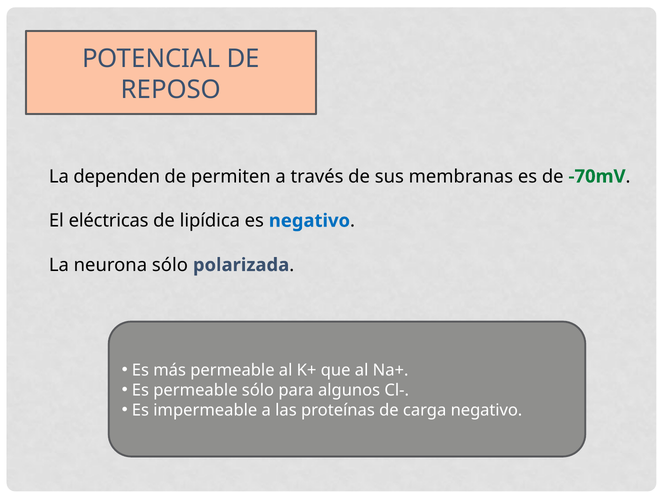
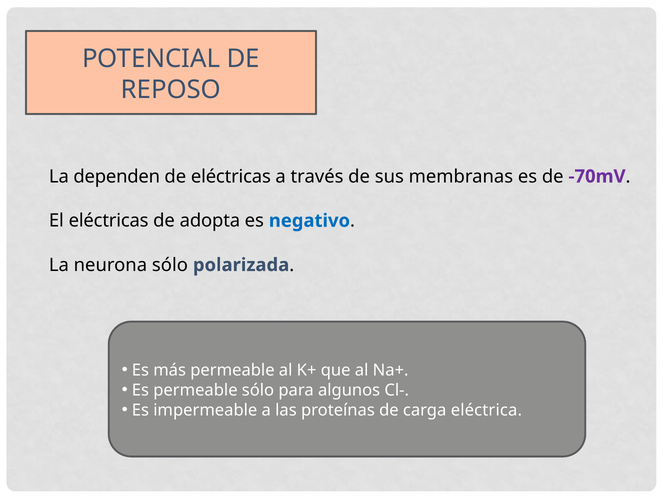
de permiten: permiten -> eléctricas (231, 176)
-70mV colour: green -> purple (597, 176)
lipídica: lipídica -> adopta (210, 220)
carga negativo: negativo -> eléctrica (486, 410)
